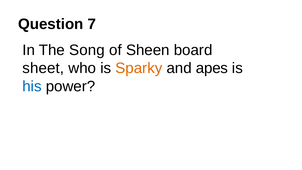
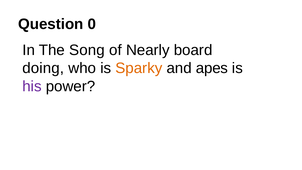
7: 7 -> 0 (92, 24)
Sheen: Sheen -> Nearly (148, 50)
sheet: sheet -> doing (43, 68)
his colour: blue -> purple (32, 86)
